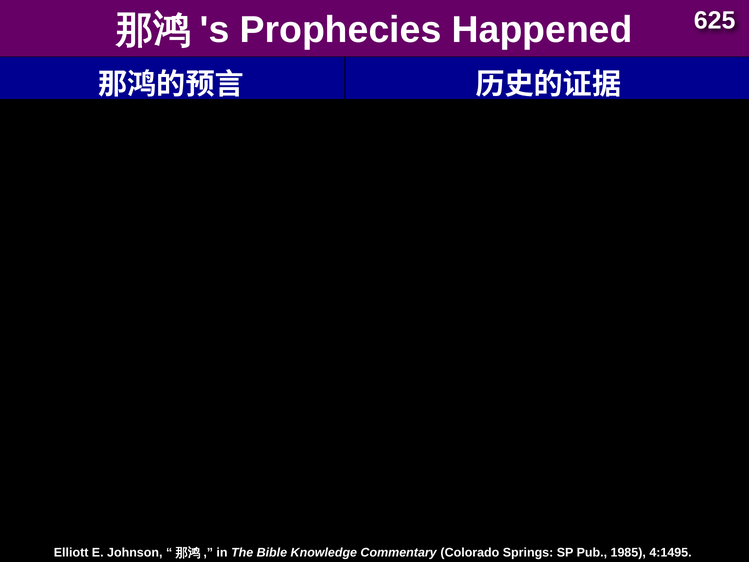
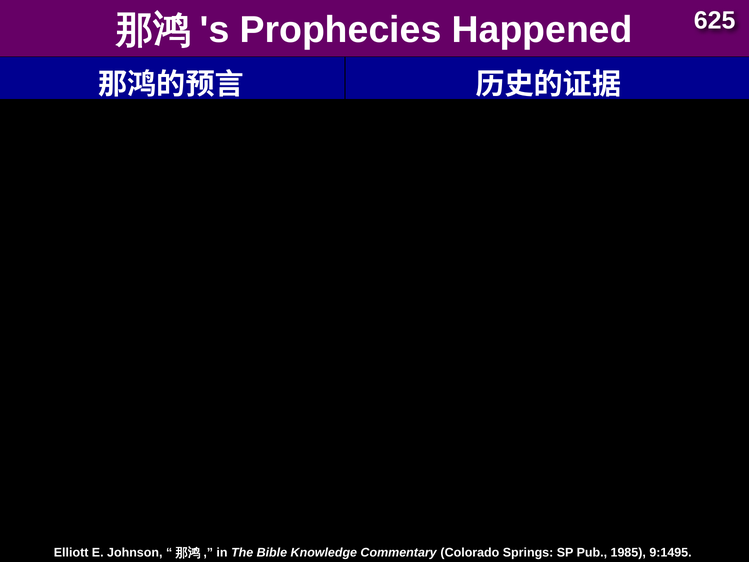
4:1495: 4:1495 -> 9:1495 (671, 552)
